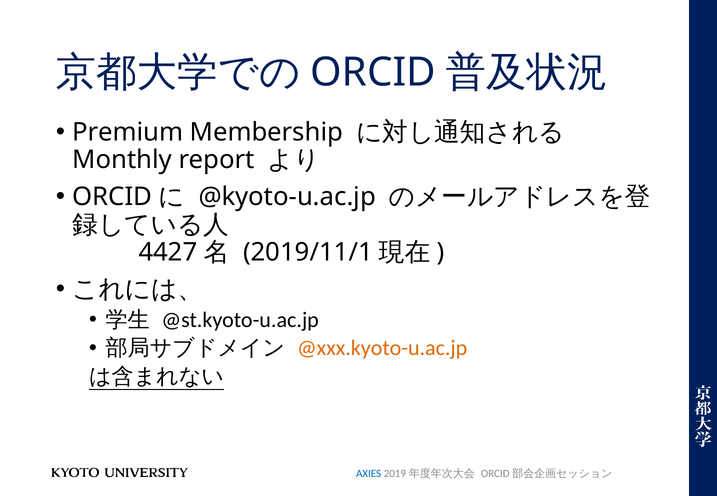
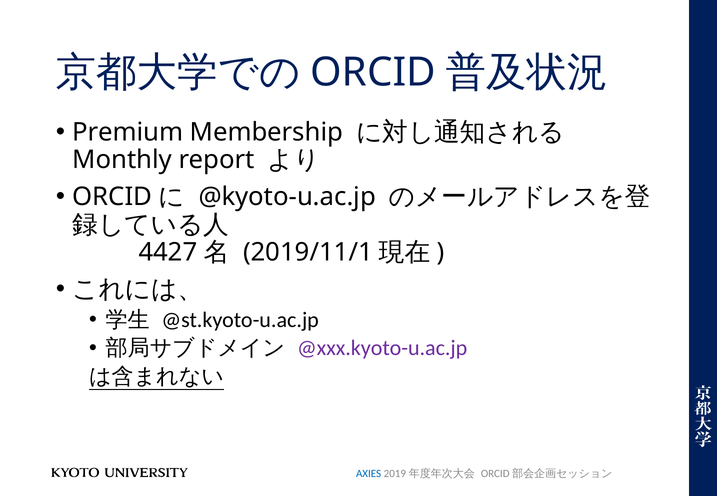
@xxx.kyoto-u.ac.jp colour: orange -> purple (382, 348)
